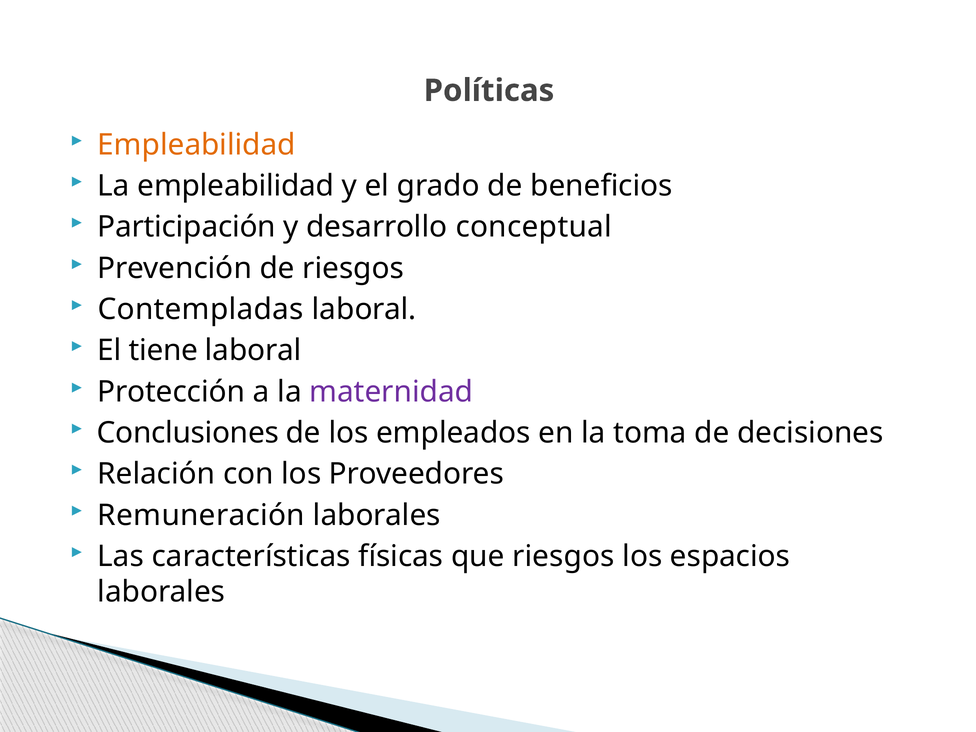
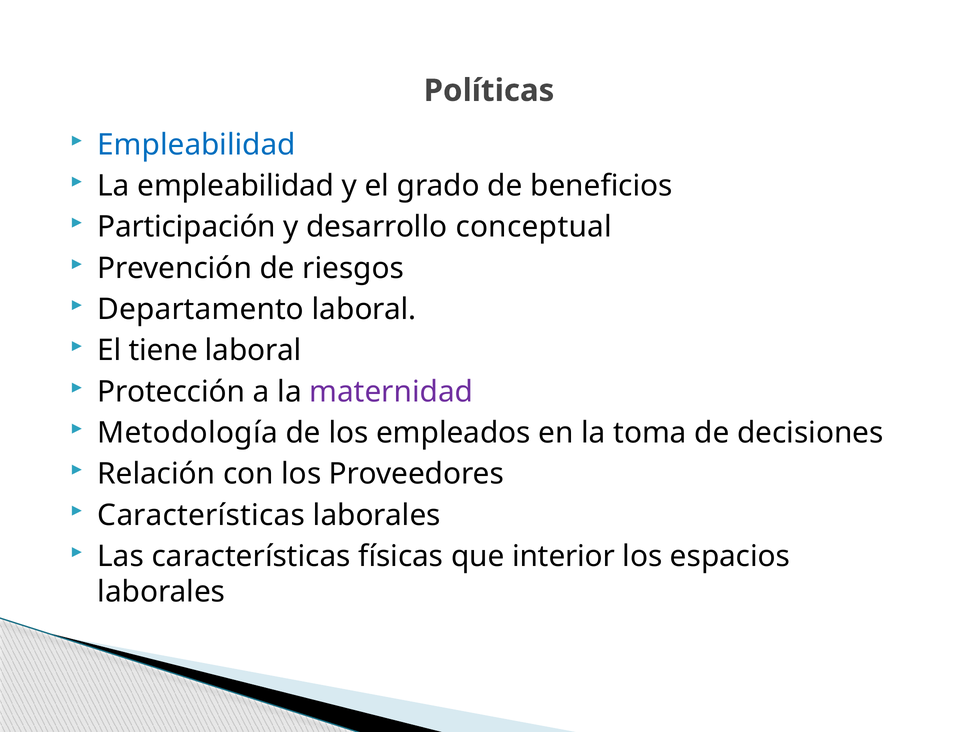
Empleabilidad colour: orange -> blue (197, 145)
Contempladas: Contempladas -> Departamento (201, 309)
Conclusiones: Conclusiones -> Metodología (188, 433)
Remuneración: Remuneración -> Características (201, 515)
que riesgos: riesgos -> interior (564, 556)
